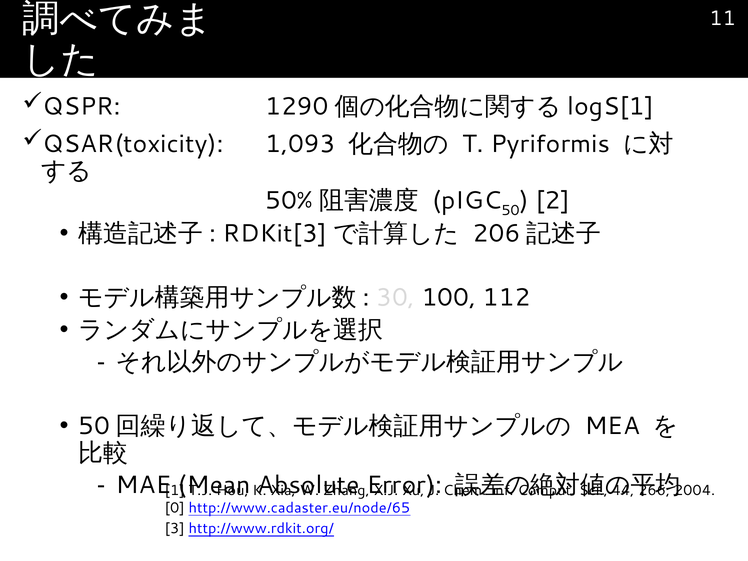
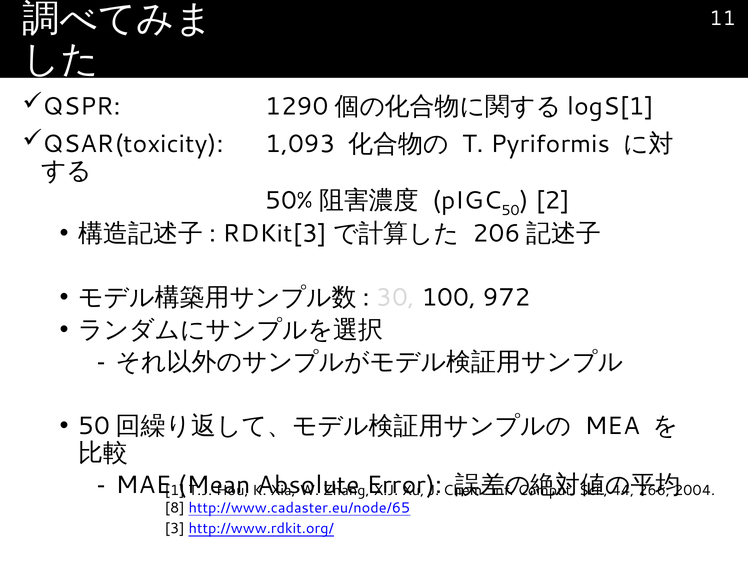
112: 112 -> 972 (507, 298)
0: 0 -> 8 (175, 508)
